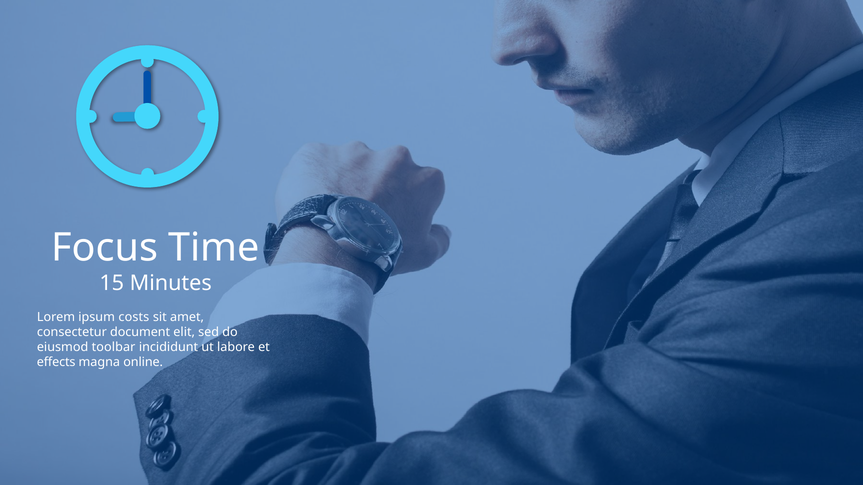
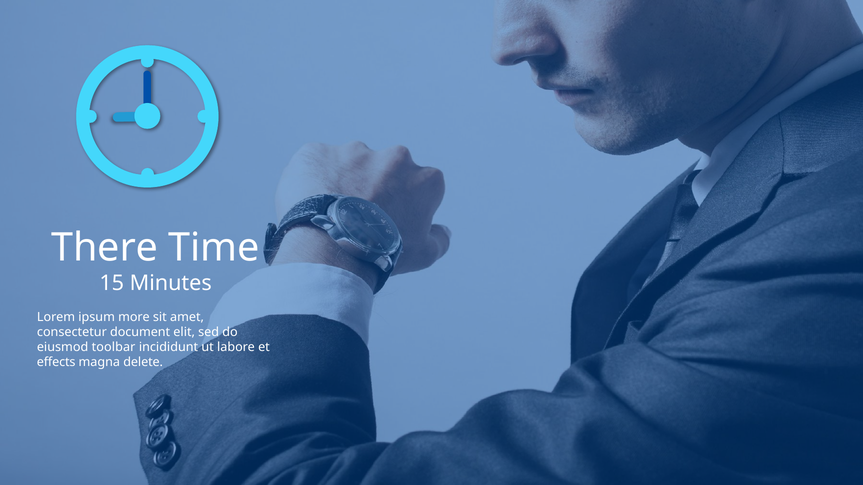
Focus: Focus -> There (105, 248)
costs: costs -> more (134, 317)
online: online -> delete (143, 363)
